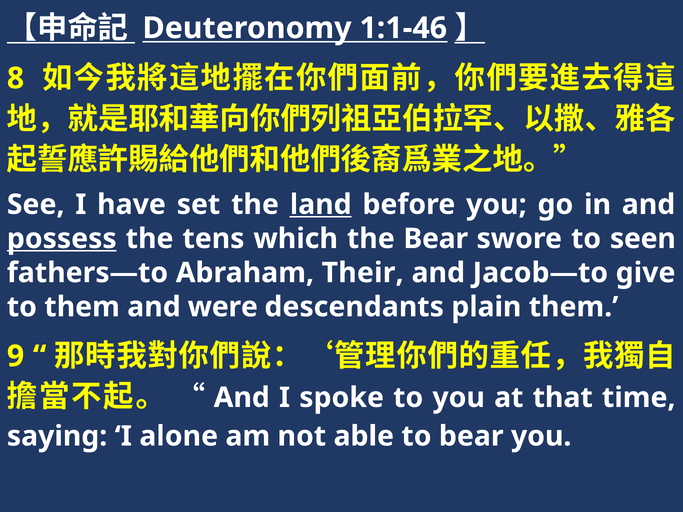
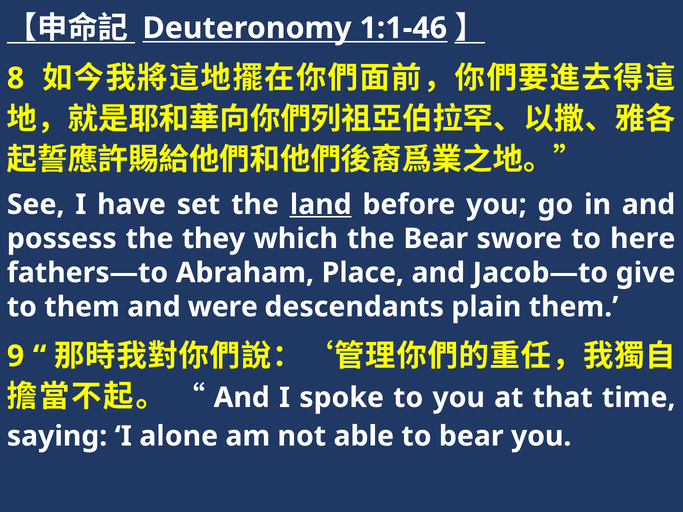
possess underline: present -> none (62, 239)
tens: tens -> they (214, 239)
seen: seen -> here (643, 239)
Their: Their -> Place (363, 273)
